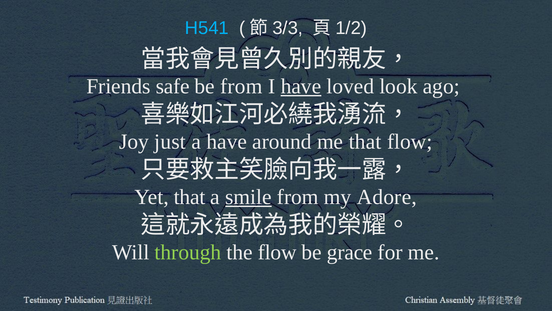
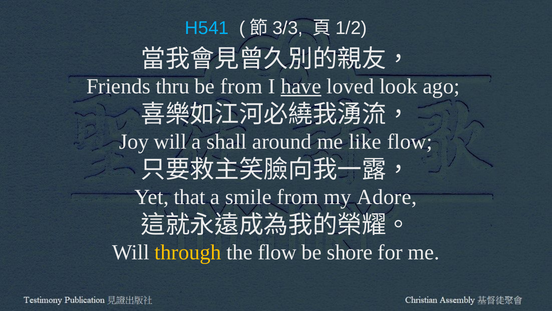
safe: safe -> thru (173, 86)
Joy just: just -> will (170, 142)
a have: have -> shall (227, 142)
me that: that -> like (365, 142)
smile underline: present -> none (248, 197)
through colour: light green -> yellow (188, 252)
grace: grace -> shore (350, 252)
